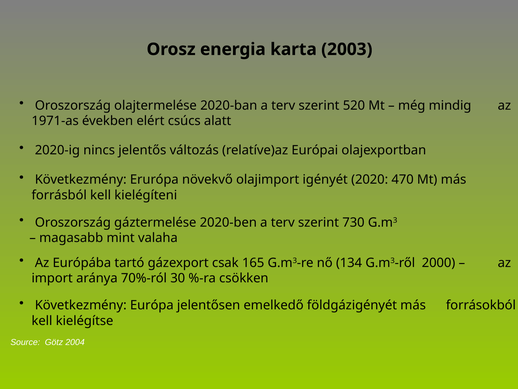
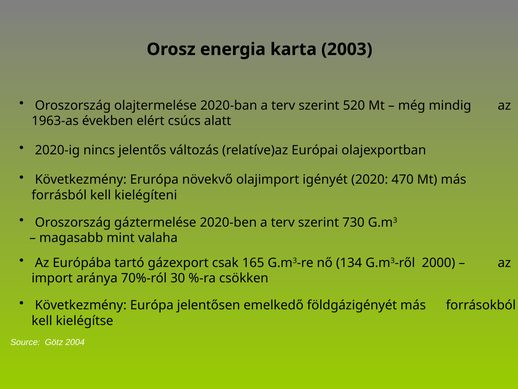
1971-as: 1971-as -> 1963-as (55, 121)
